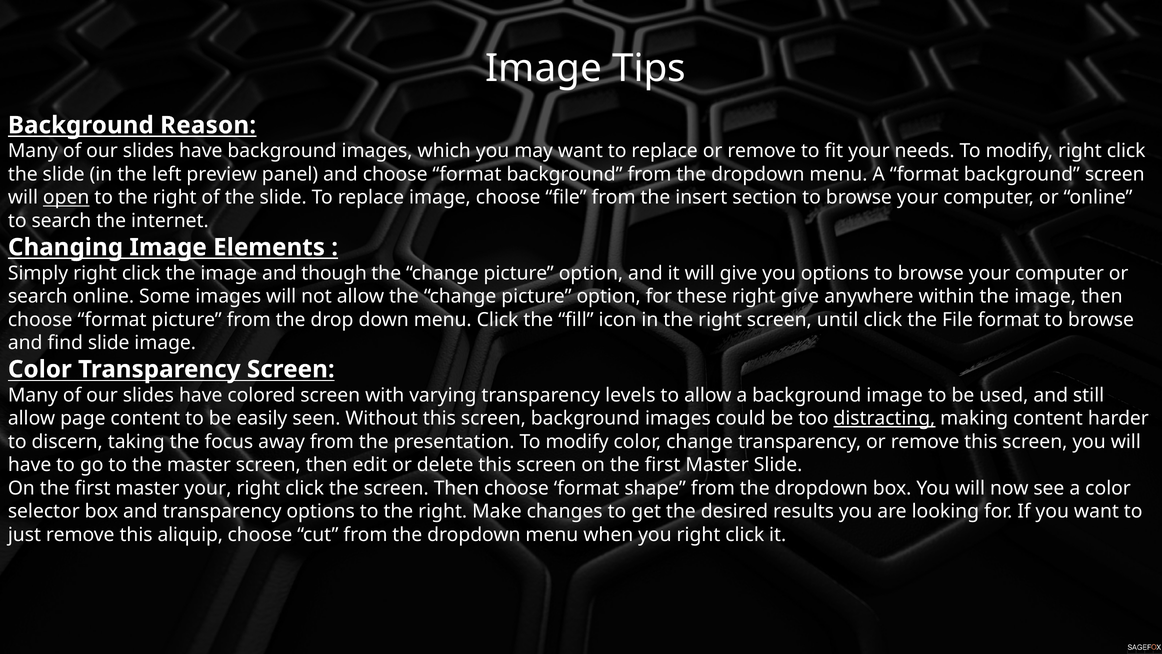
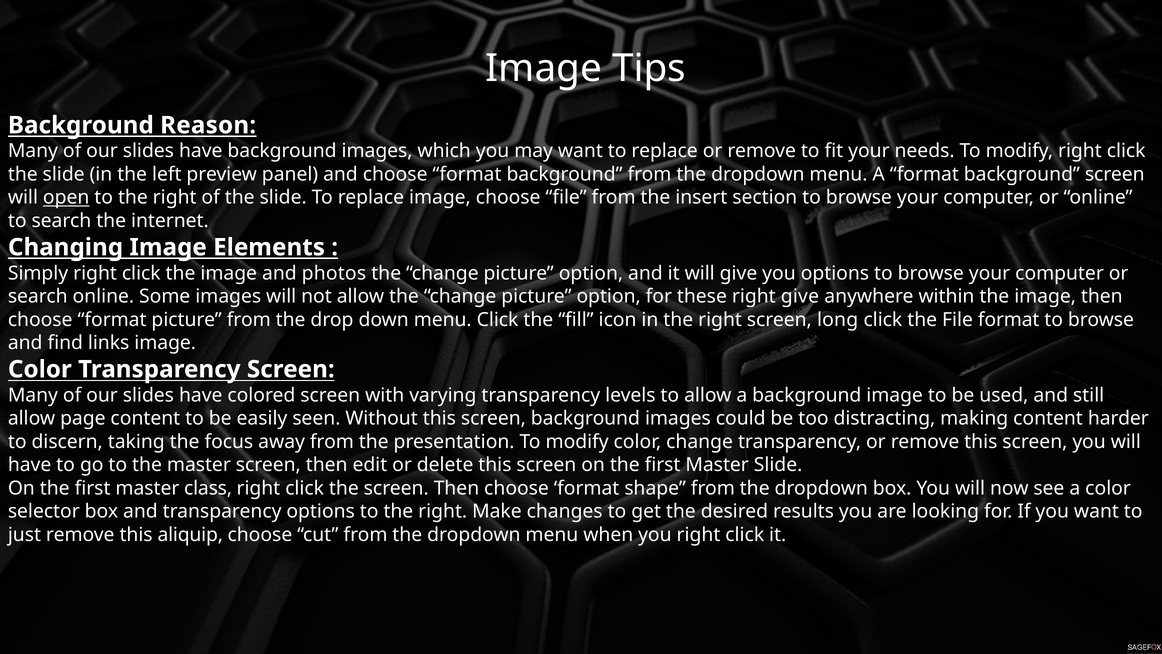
though: though -> photos (334, 273)
until: until -> long (838, 319)
find slide: slide -> links (109, 343)
distracting underline: present -> none (884, 418)
master your: your -> class (208, 488)
